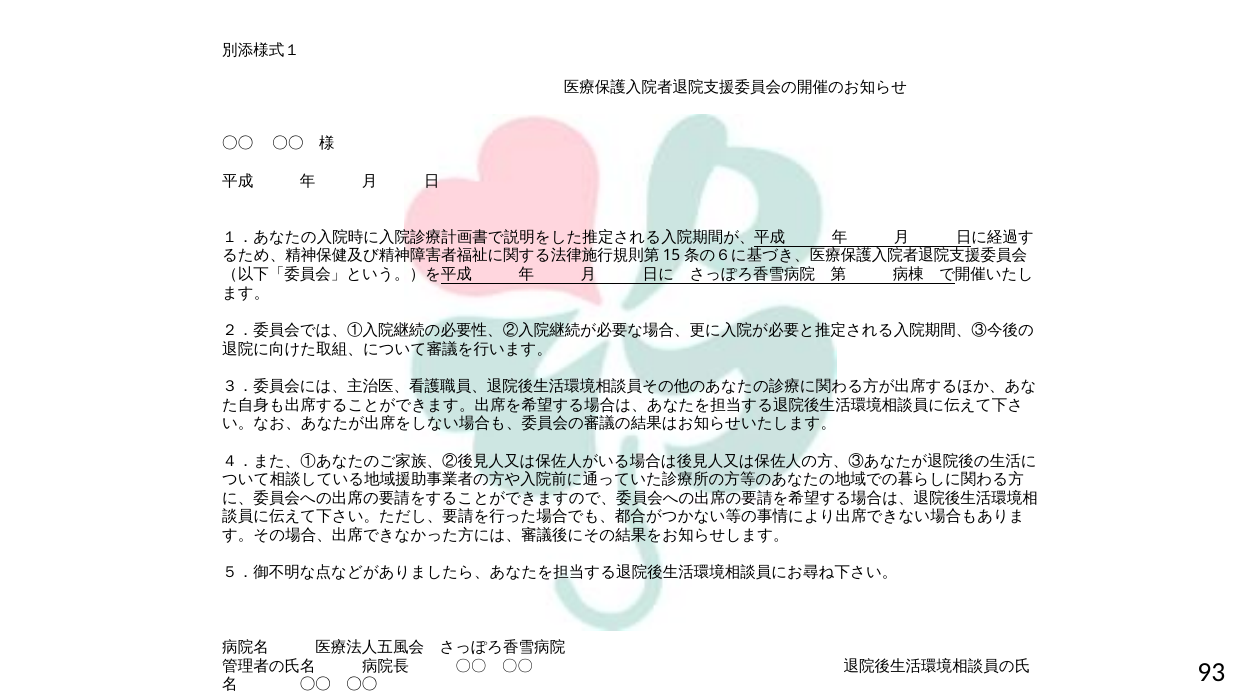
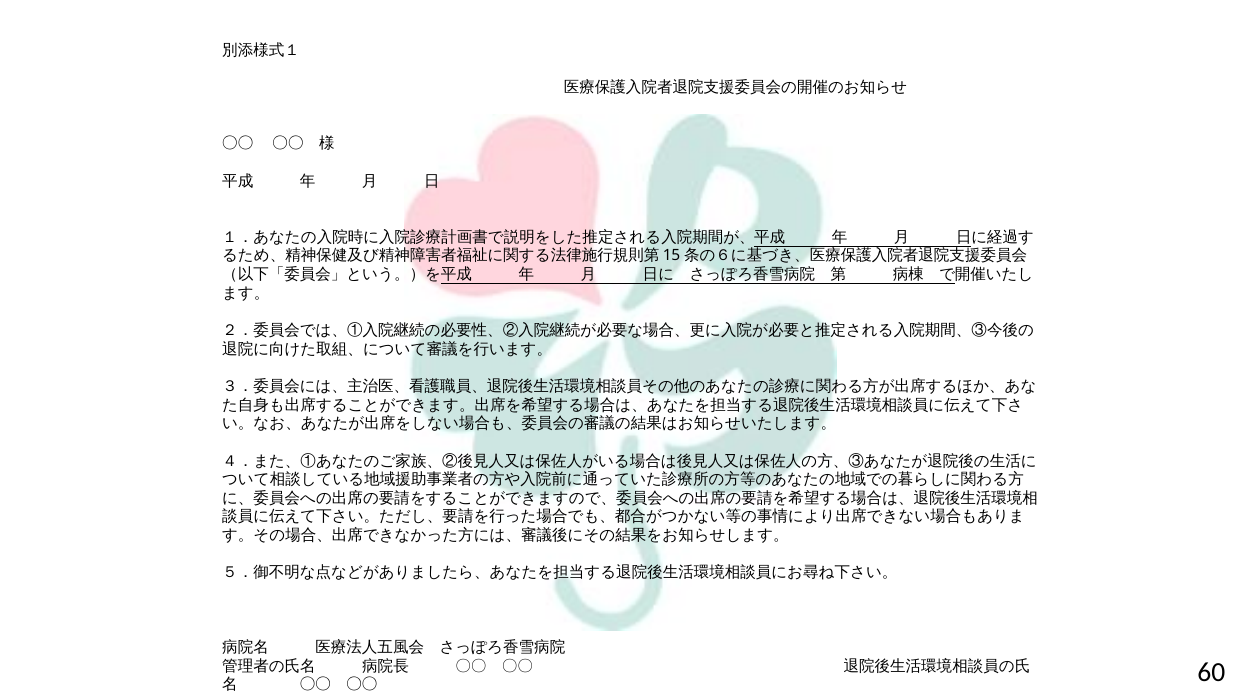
93: 93 -> 60 (1211, 672)
